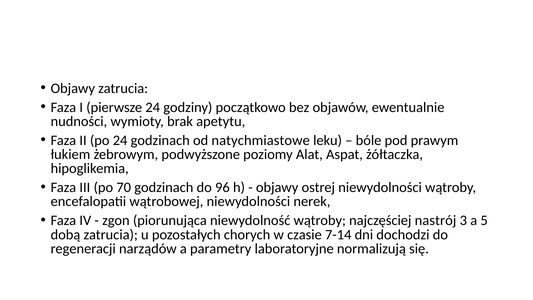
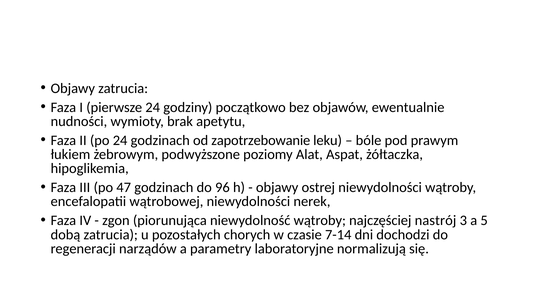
natychmiastowe: natychmiastowe -> zapotrzebowanie (261, 140)
70: 70 -> 47 (124, 187)
